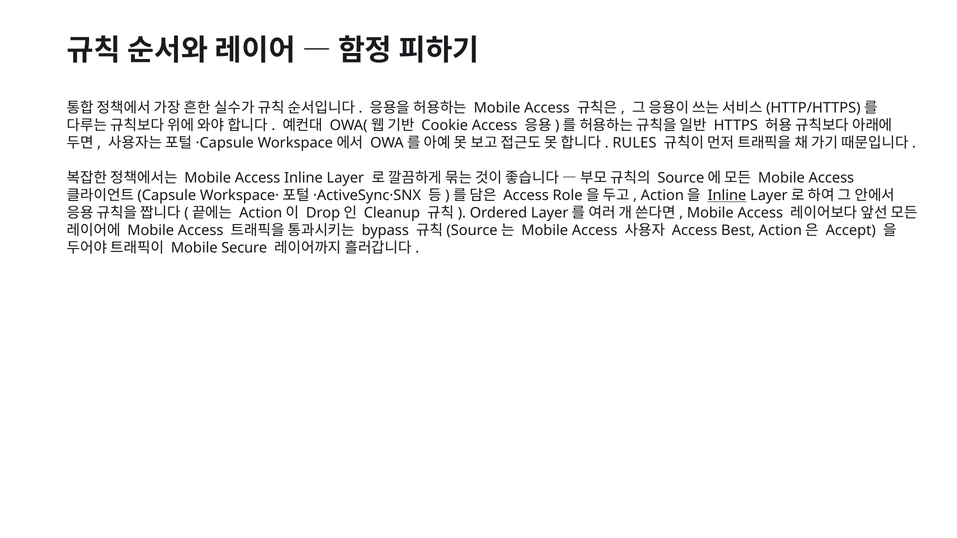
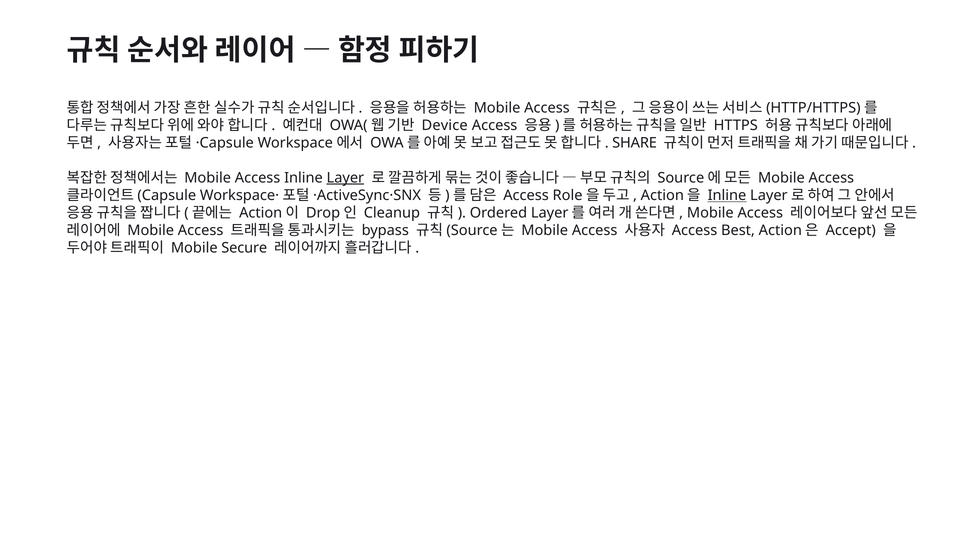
Cookie: Cookie -> Device (445, 125)
RULES: RULES -> SHARE (635, 143)
Layer underline: none -> present (345, 178)
